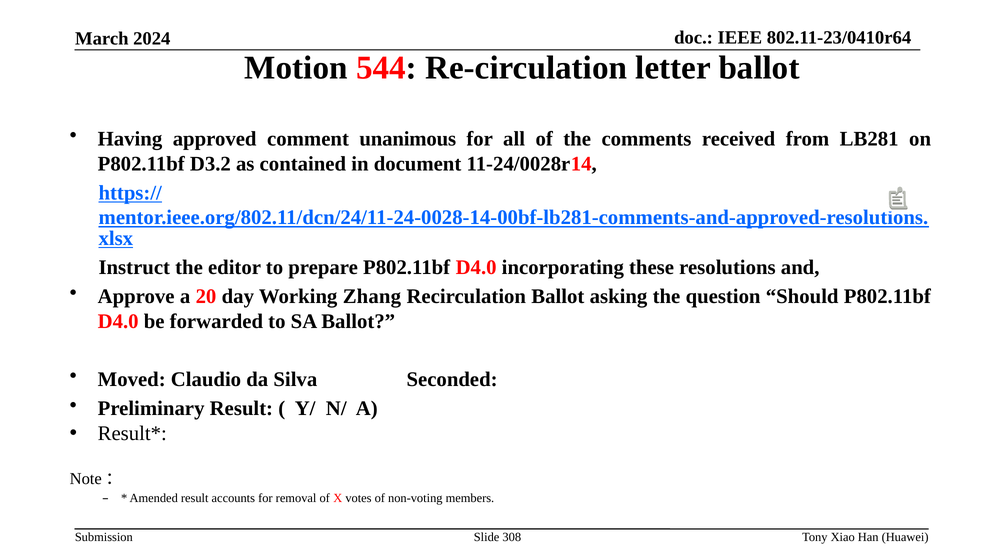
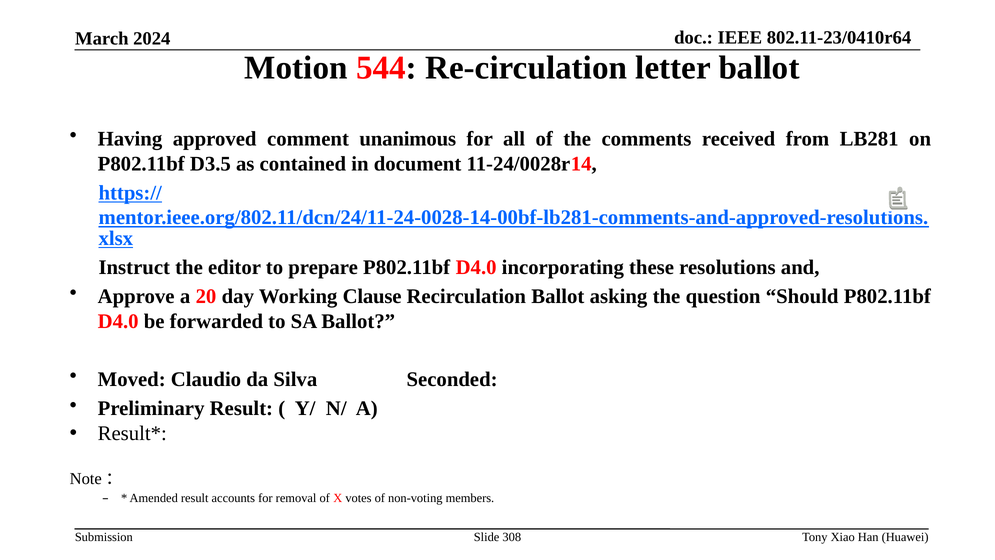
D3.2: D3.2 -> D3.5 (210, 164)
Zhang: Zhang -> Clause (372, 296)
